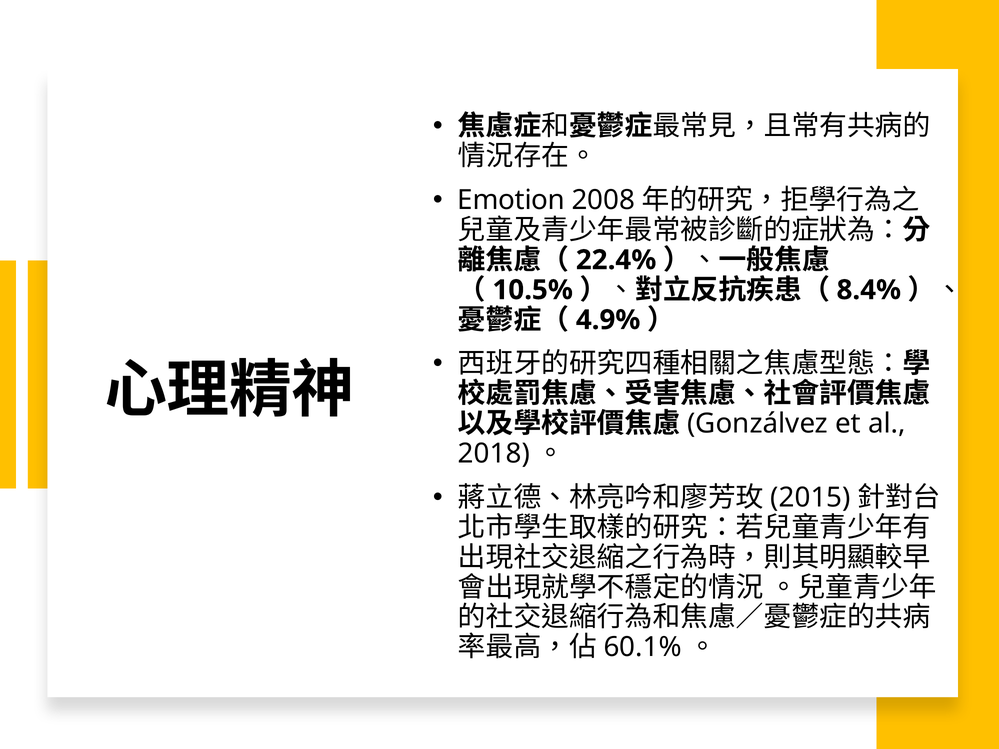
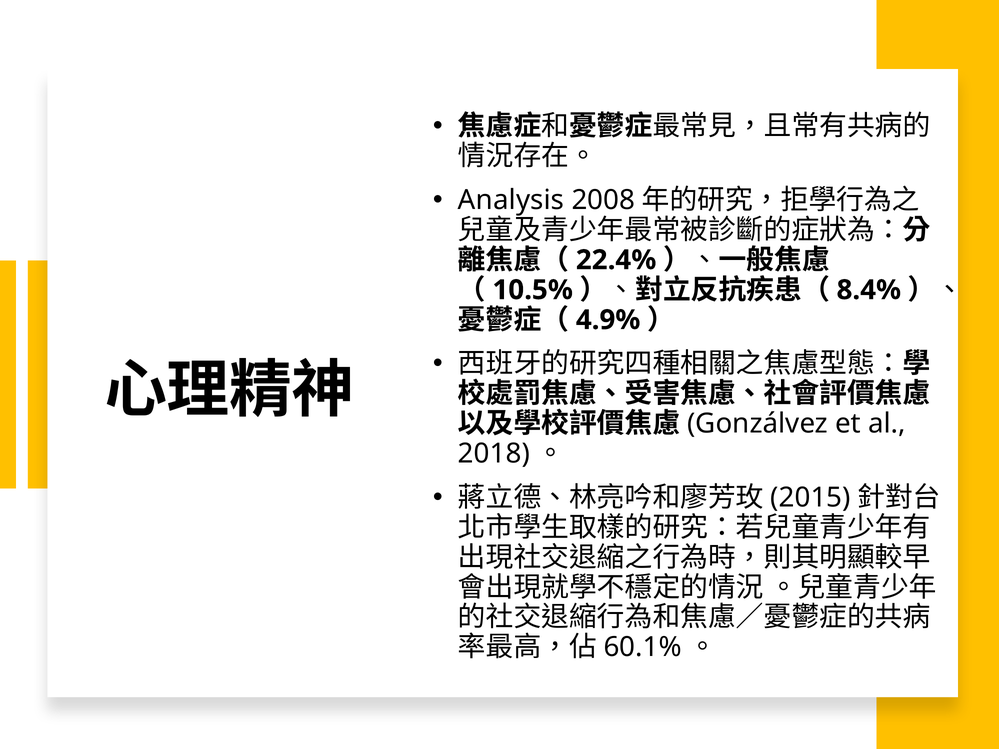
Emotion: Emotion -> Analysis (511, 200)
